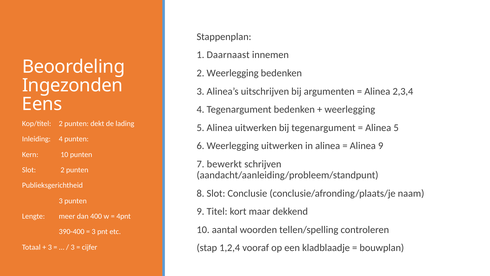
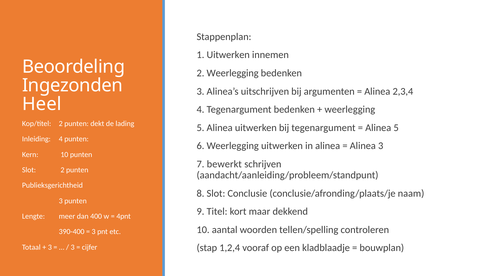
1 Daarnaast: Daarnaast -> Uitwerken (228, 55)
Eens: Eens -> Heel (42, 104)
Alinea 9: 9 -> 3 (381, 146)
